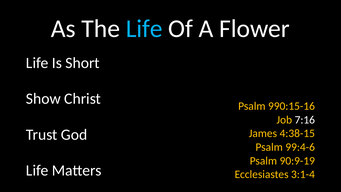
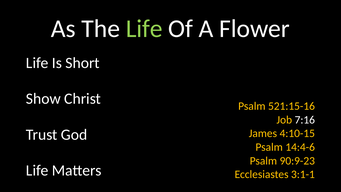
Life colour: light blue -> light green (144, 29)
990:15-16: 990:15-16 -> 521:15-16 (291, 106)
4:38-15: 4:38-15 -> 4:10-15 (297, 133)
99:4-6: 99:4-6 -> 14:4-6 (300, 147)
90:9-19: 90:9-19 -> 90:9-23 (297, 161)
3:1-4: 3:1-4 -> 3:1-1 (303, 174)
